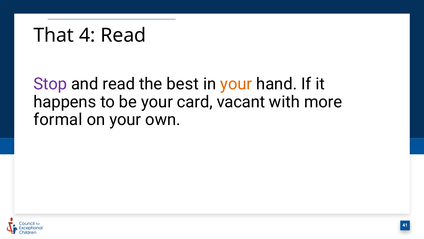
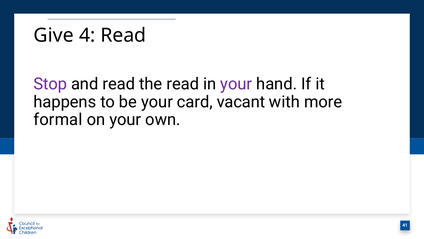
That: That -> Give (54, 35)
the best: best -> read (183, 84)
your colour: orange -> purple (236, 84)
